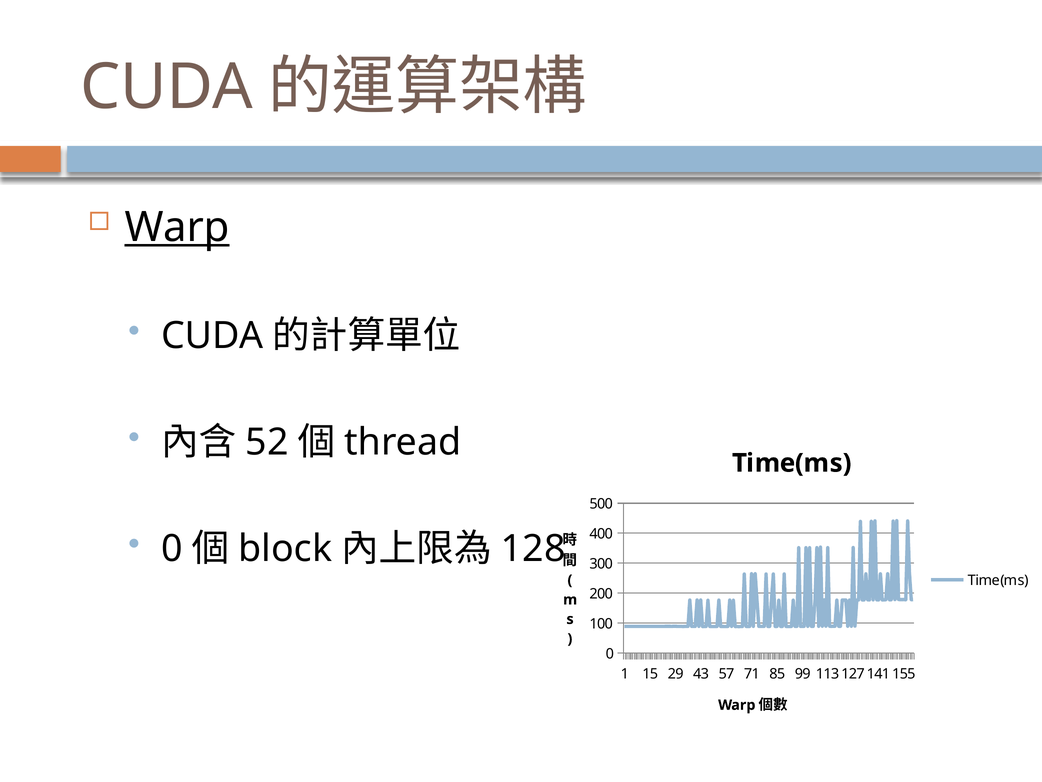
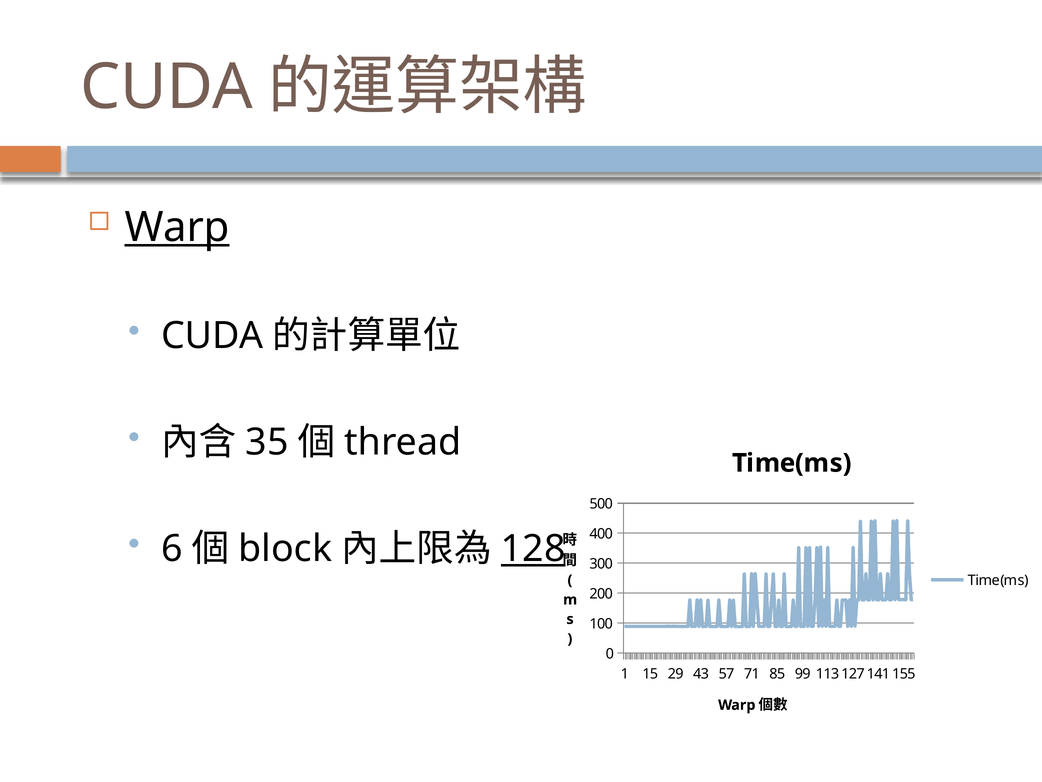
52: 52 -> 35 (267, 442)
0: 0 -> 6 (172, 549)
128 underline: none -> present (533, 549)
